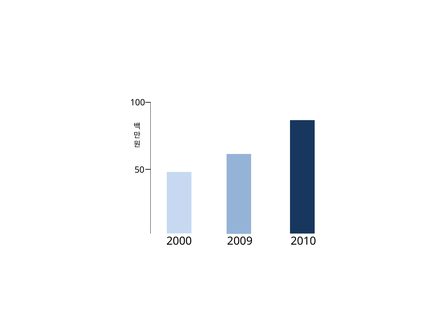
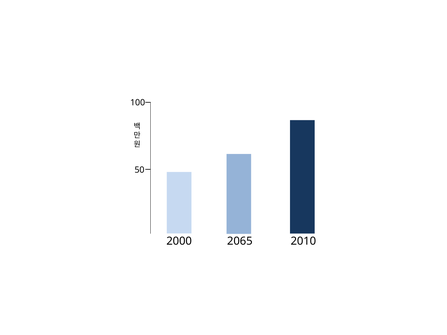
2009: 2009 -> 2065 (240, 241)
